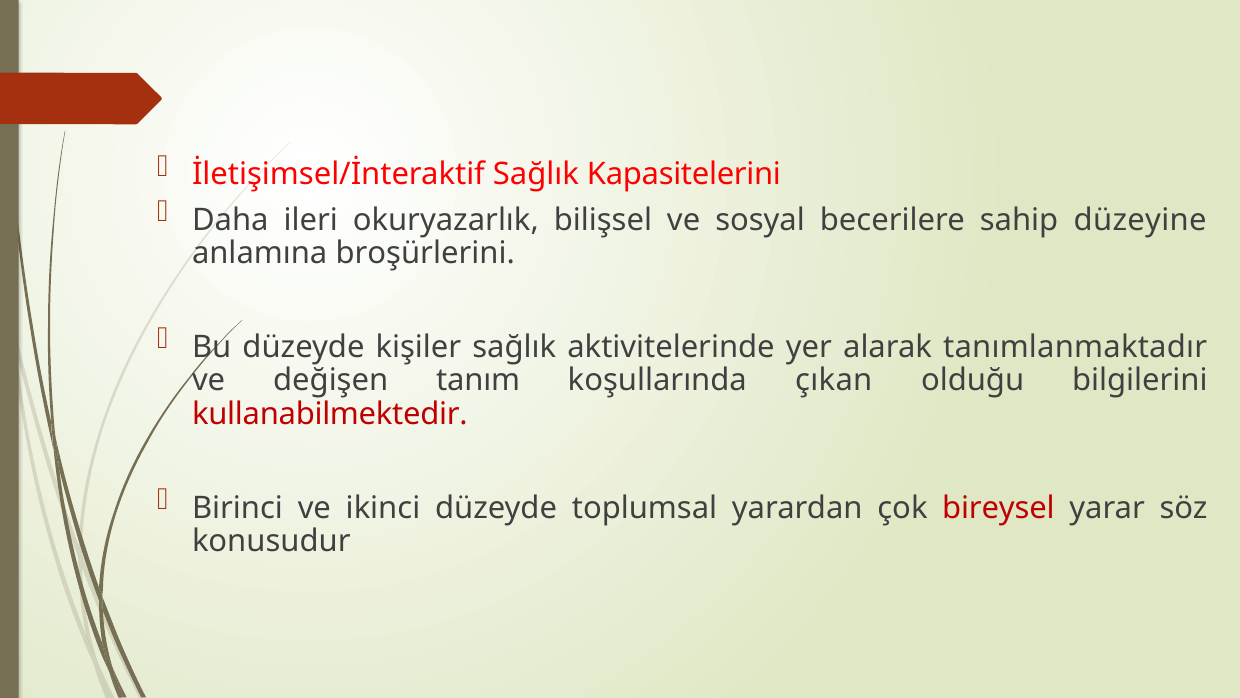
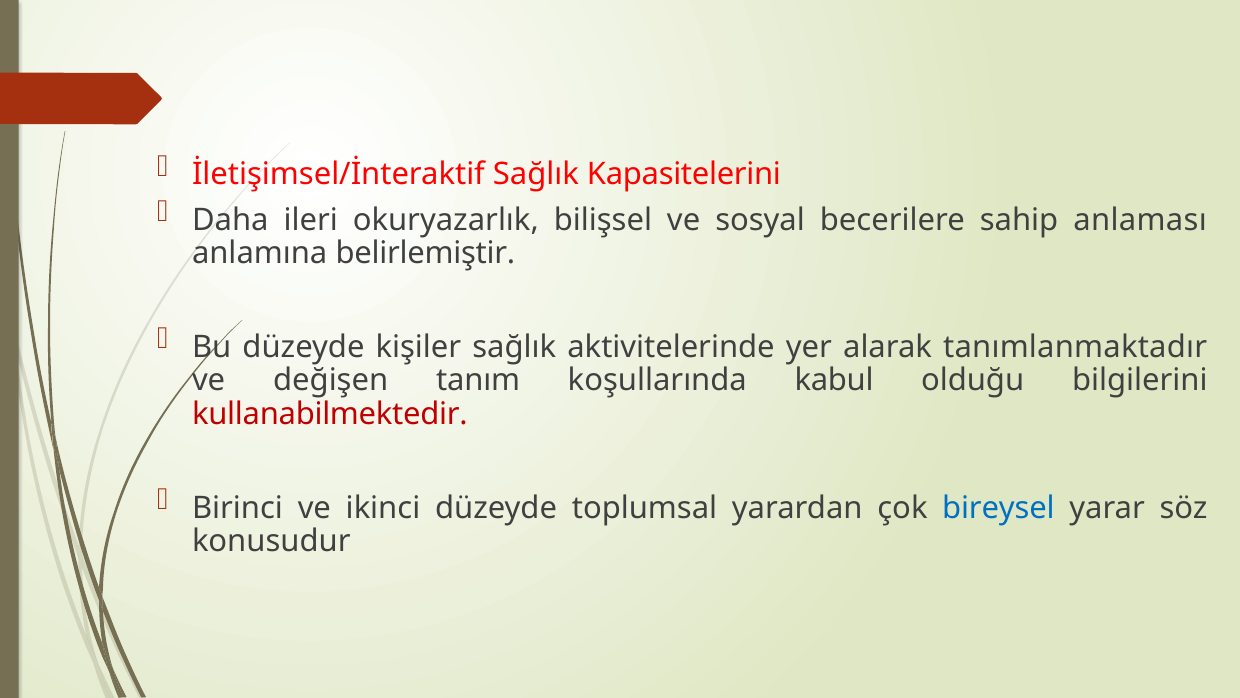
düzeyine: düzeyine -> anlaması (1140, 220)
broşürlerini: broşürlerini -> belirlemiştir (425, 253)
çıkan: çıkan -> kabul (834, 380)
bireysel colour: red -> blue (998, 508)
